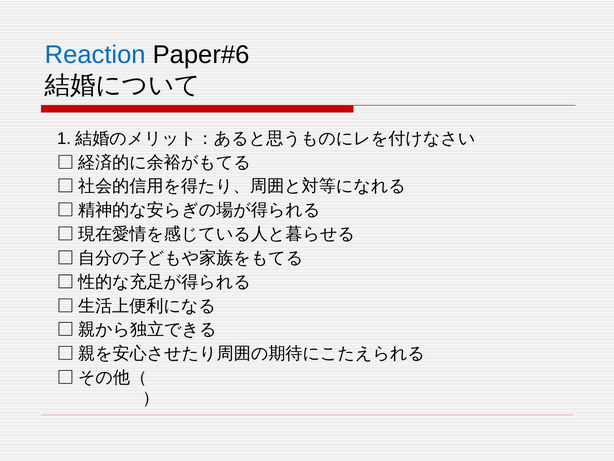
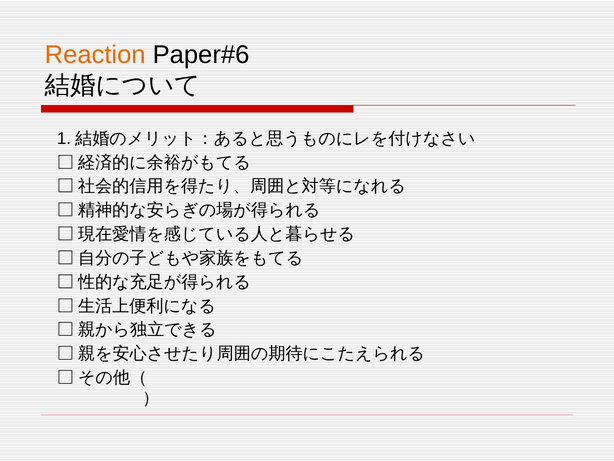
Reaction colour: blue -> orange (95, 55)
